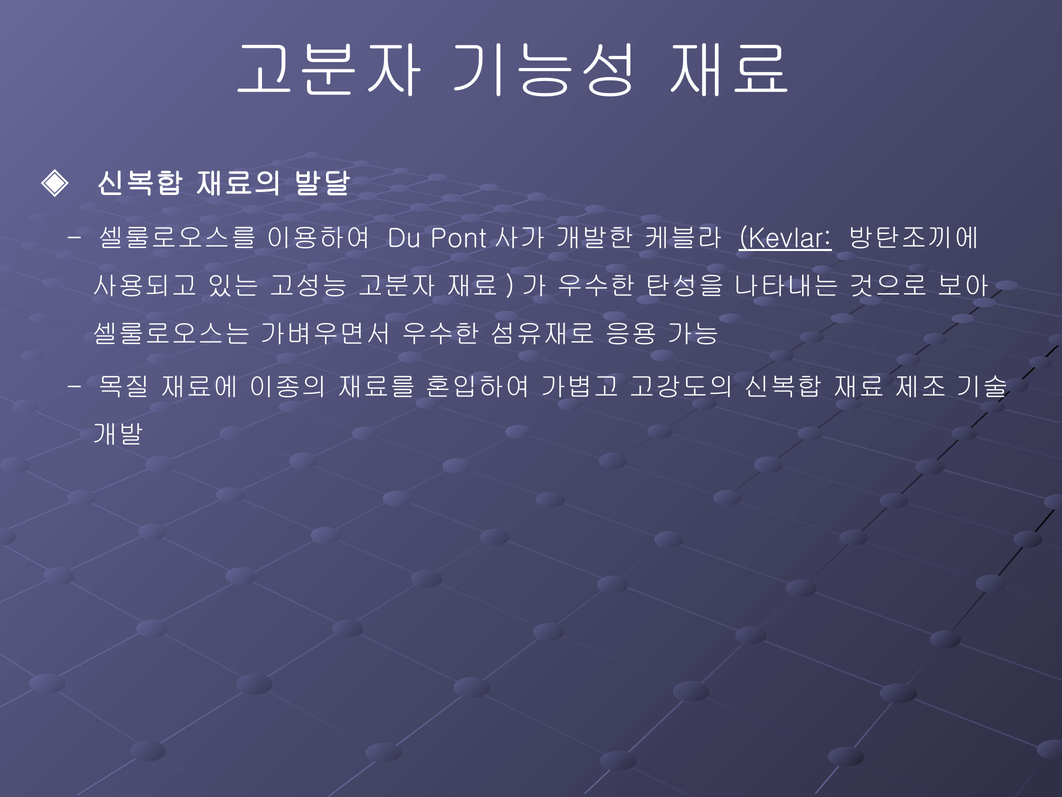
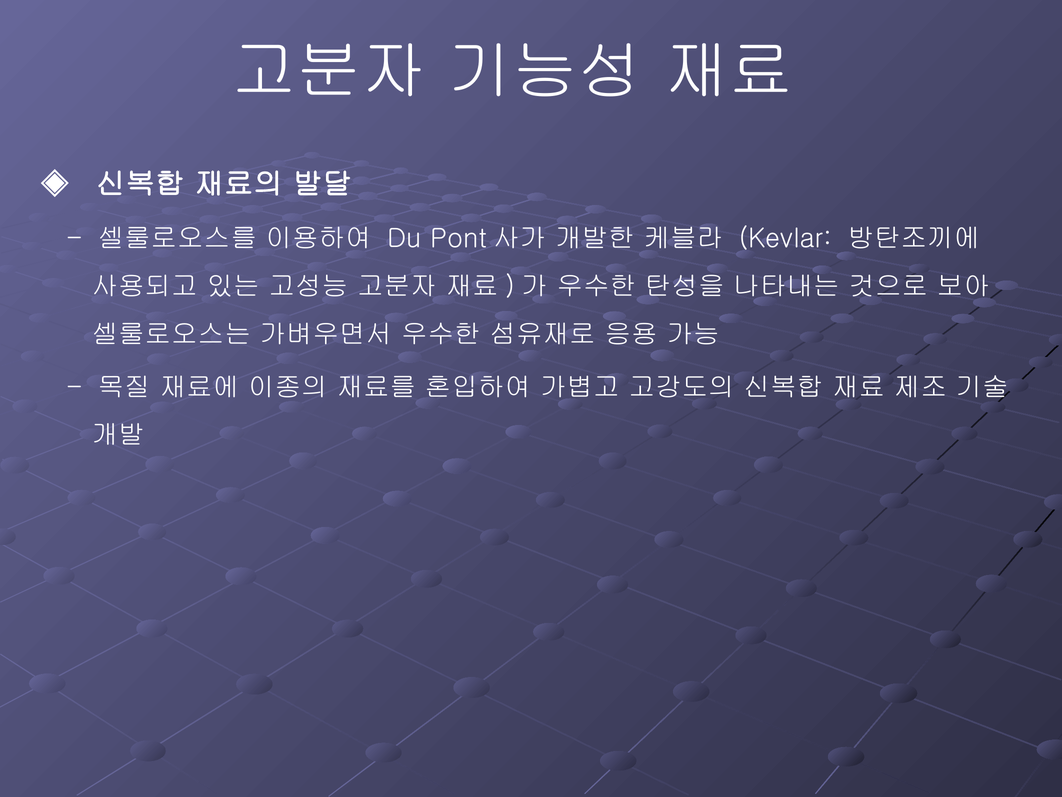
Kevlar underline: present -> none (785, 238)
